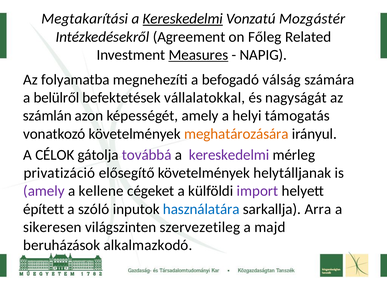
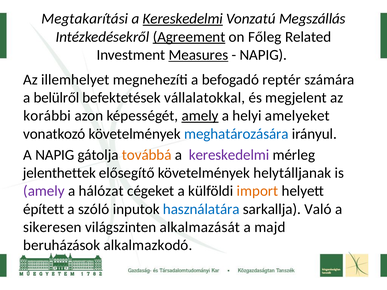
Mozgástér: Mozgástér -> Megszállás (312, 19)
Agreement underline: none -> present (189, 37)
folyamatba: folyamatba -> illemhelyet (75, 80)
válság: válság -> reptér (282, 80)
nagyságát: nagyságát -> megjelent (296, 98)
számlán: számlán -> korábbi (47, 116)
amely underline: none -> present (200, 116)
támogatás: támogatás -> amelyeket (297, 116)
meghatározására colour: orange -> blue (236, 134)
A CÉLOK: CÉLOK -> NAPIG (55, 155)
továbbá colour: purple -> orange (147, 155)
privatizáció: privatizáció -> jelenthettek (59, 173)
kellene: kellene -> hálózat (101, 191)
import colour: purple -> orange (257, 191)
Arra: Arra -> Való (318, 209)
szervezetileg: szervezetileg -> alkalmazását (200, 227)
